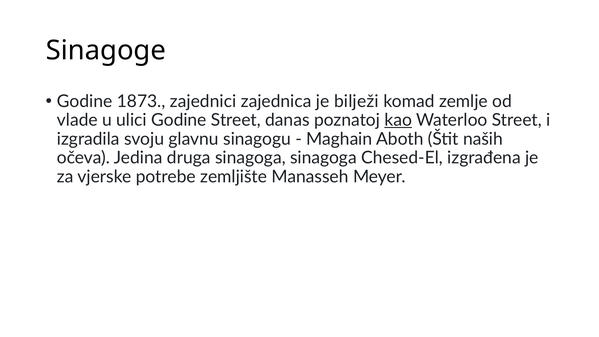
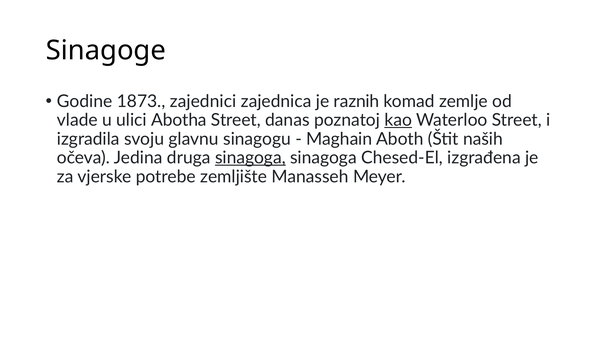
bilježi: bilježi -> raznih (357, 101)
ulici Godine: Godine -> Abotha (179, 120)
sinagoga underline: none -> present (250, 158)
